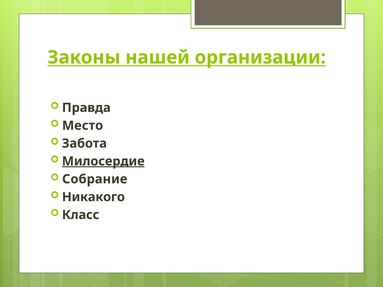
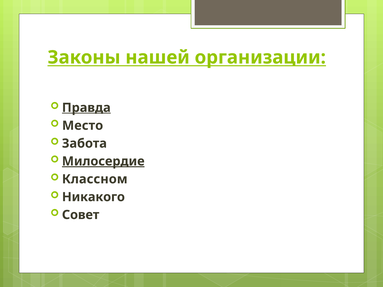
Правда underline: none -> present (86, 108)
Собрание: Собрание -> Классном (95, 179)
Класс: Класс -> Совет (81, 215)
